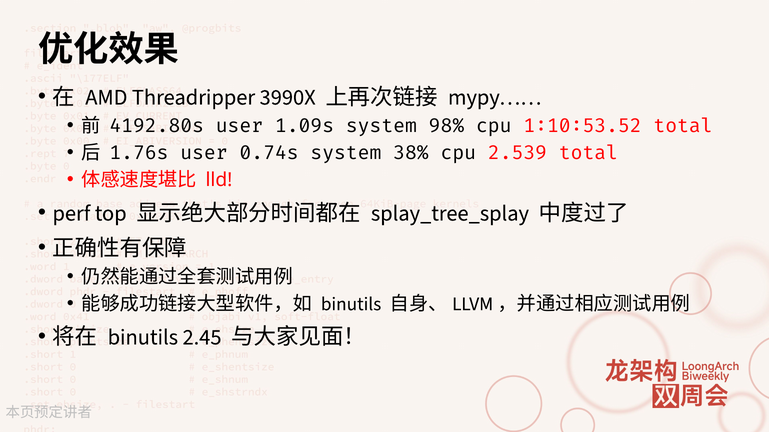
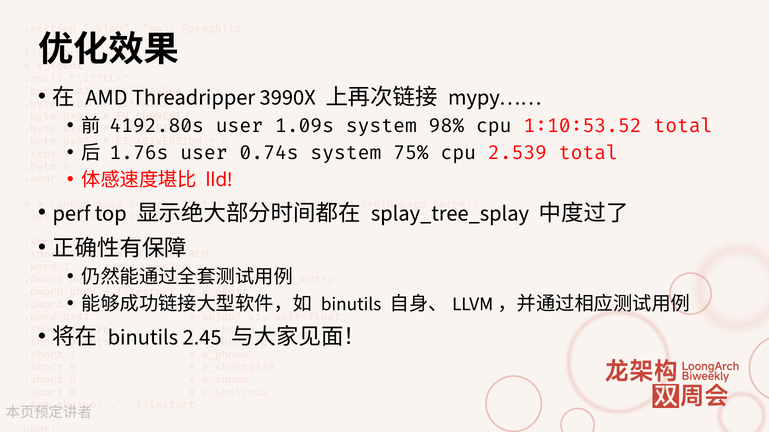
38%: 38% -> 75% (411, 153)
